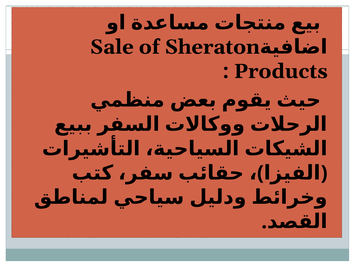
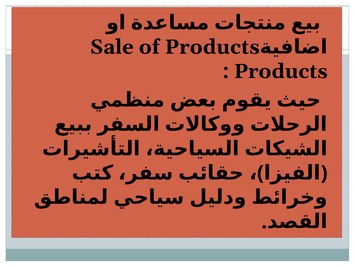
of Sheraton: Sheraton -> Products (212, 47)
